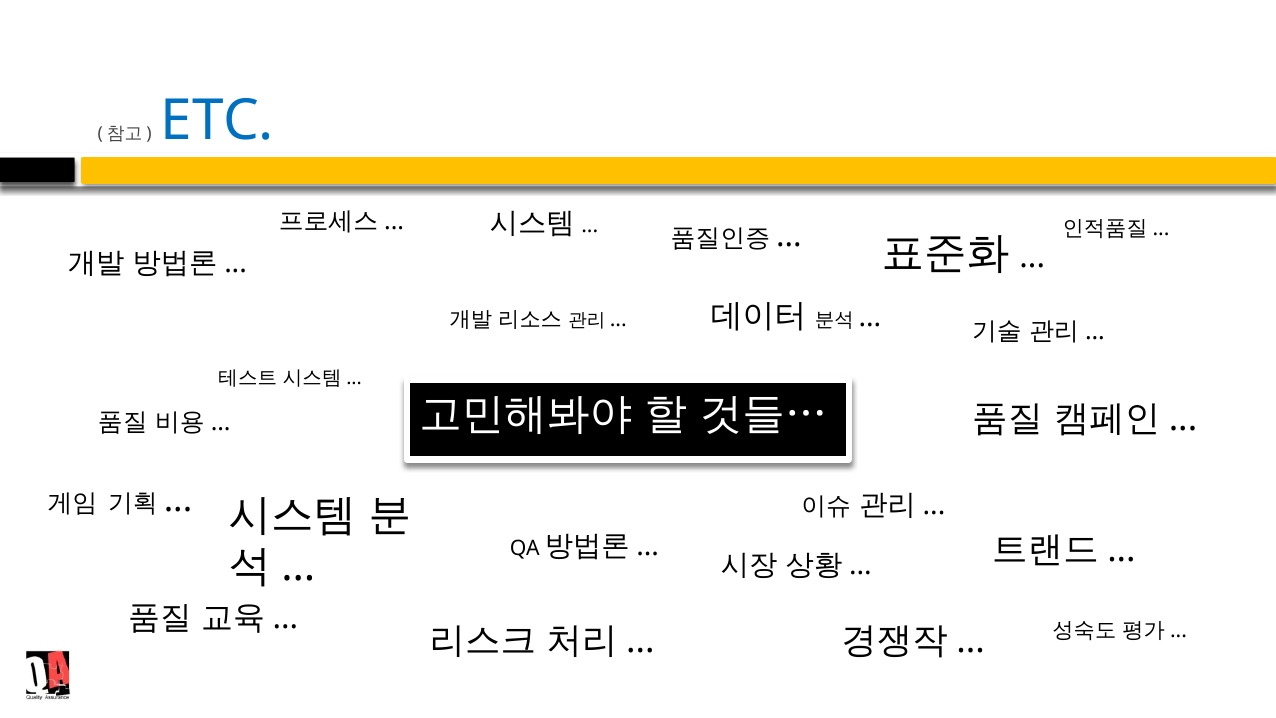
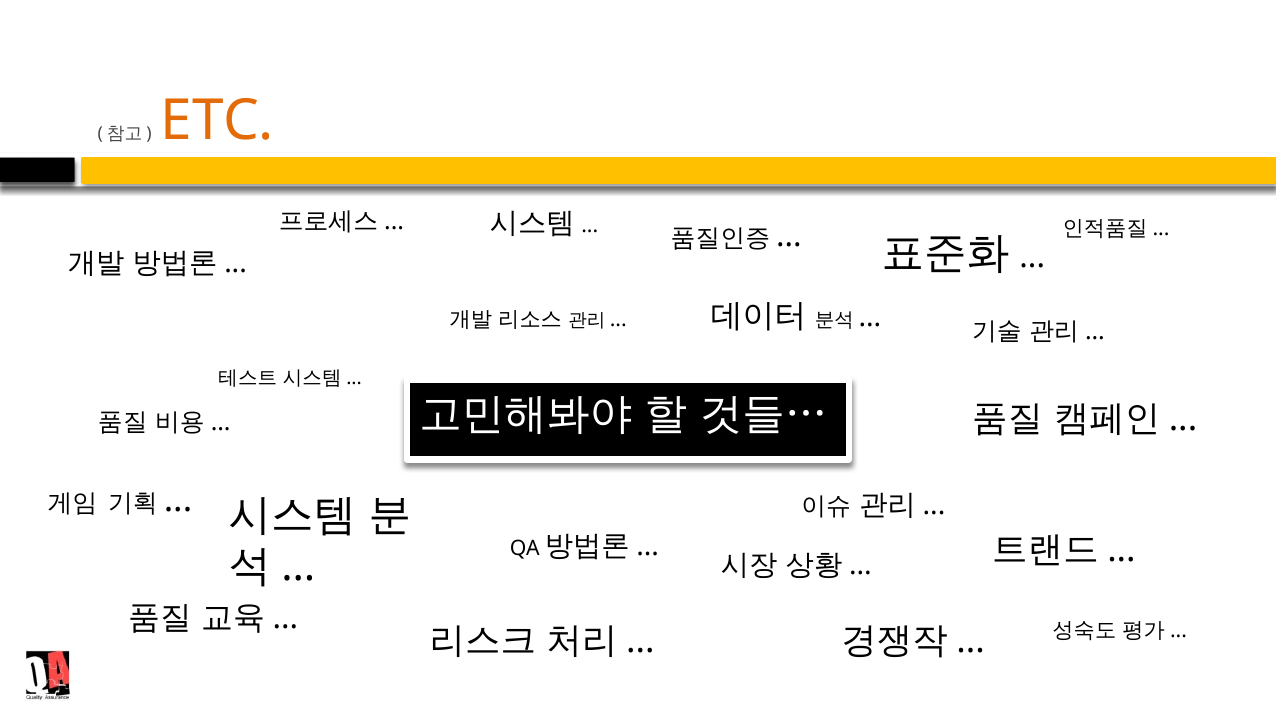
ETC colour: blue -> orange (218, 120)
